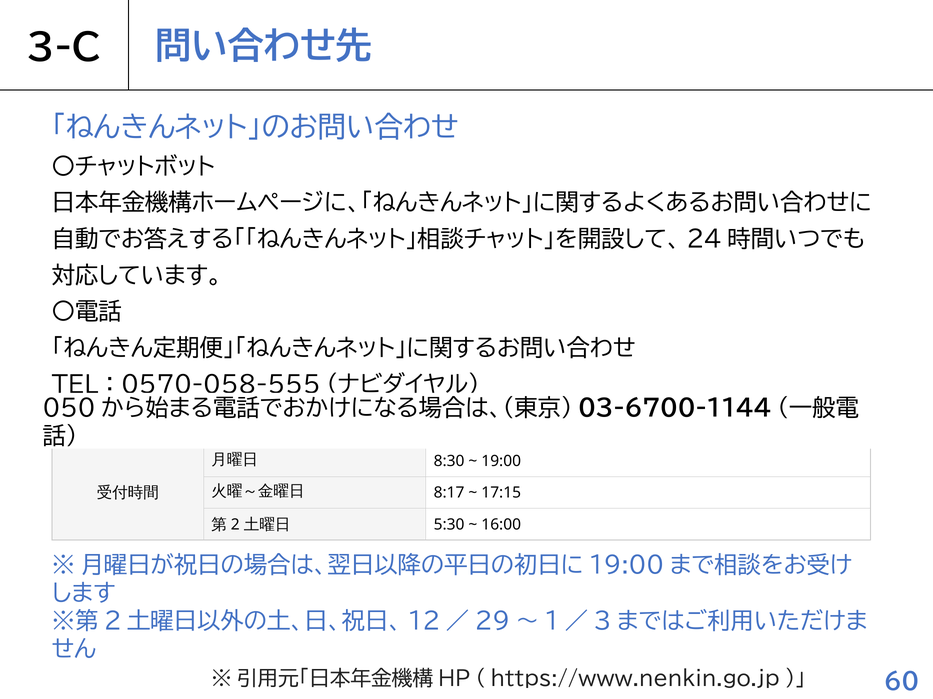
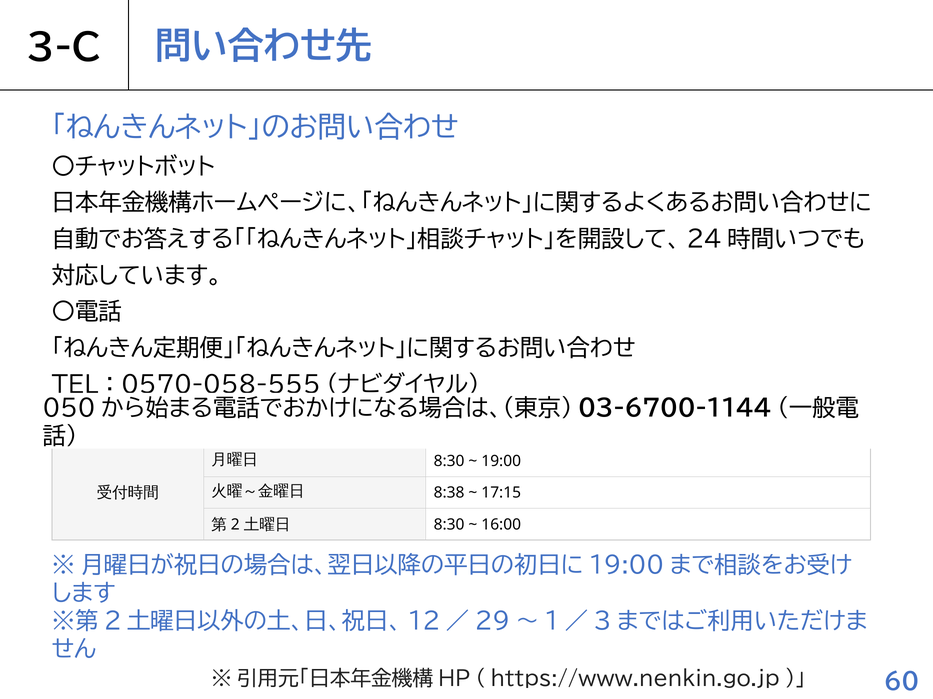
8:17: 8:17 -> 8:38 (449, 493)
5:30: 5:30 -> 8:30 (449, 525)
